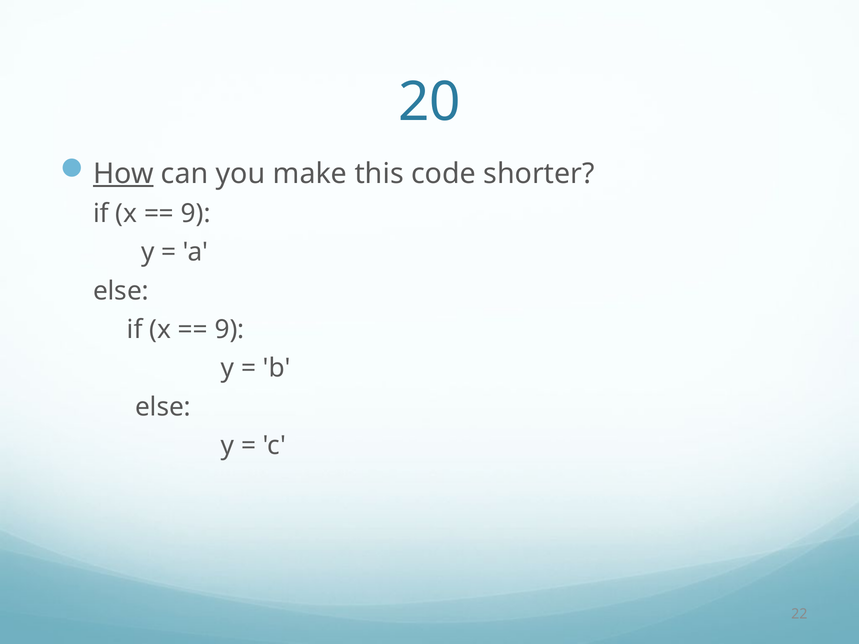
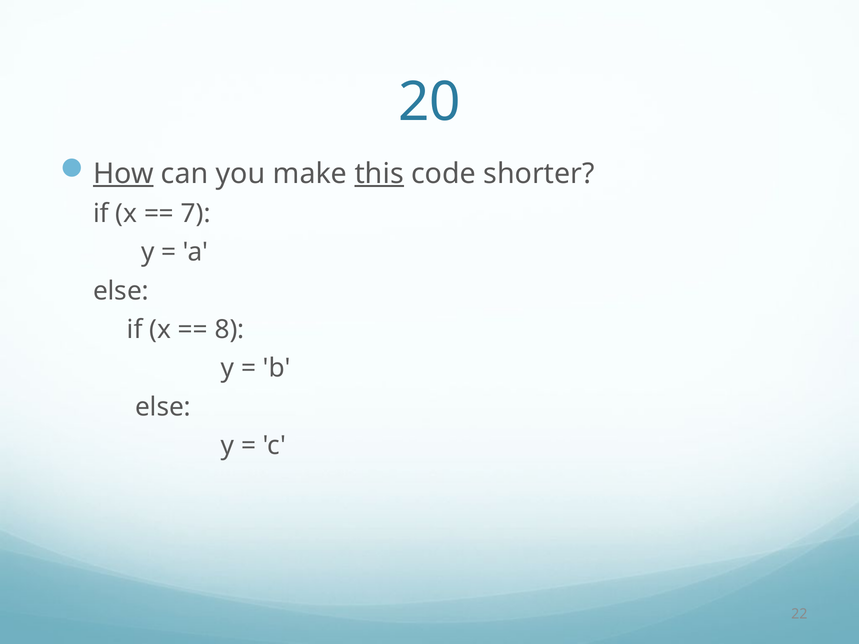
this underline: none -> present (379, 174)
9: 9 -> 7 (196, 214)
9: 9 -> 8 (230, 330)
